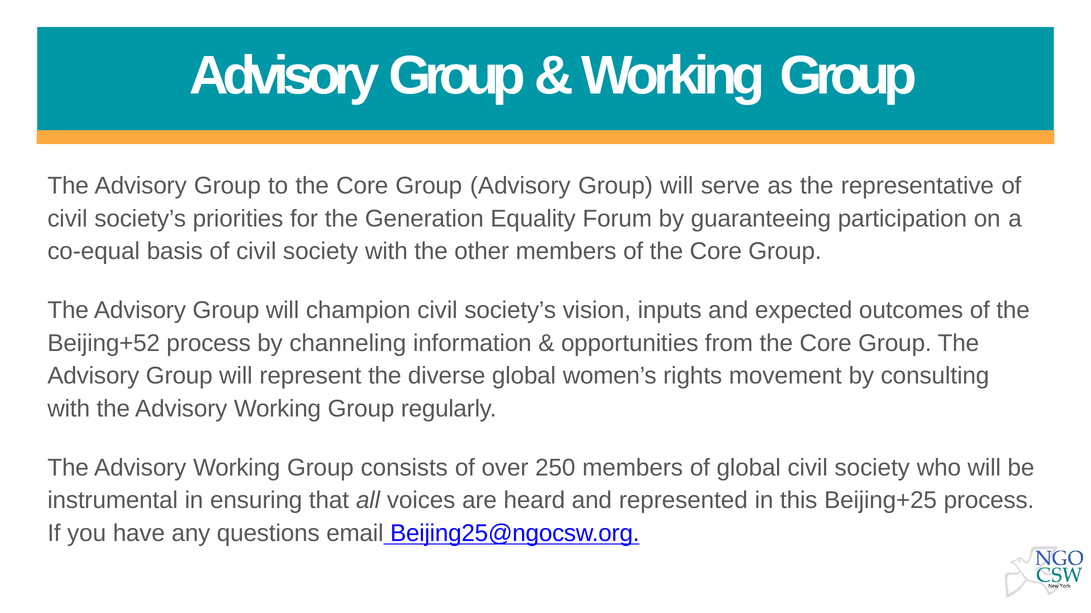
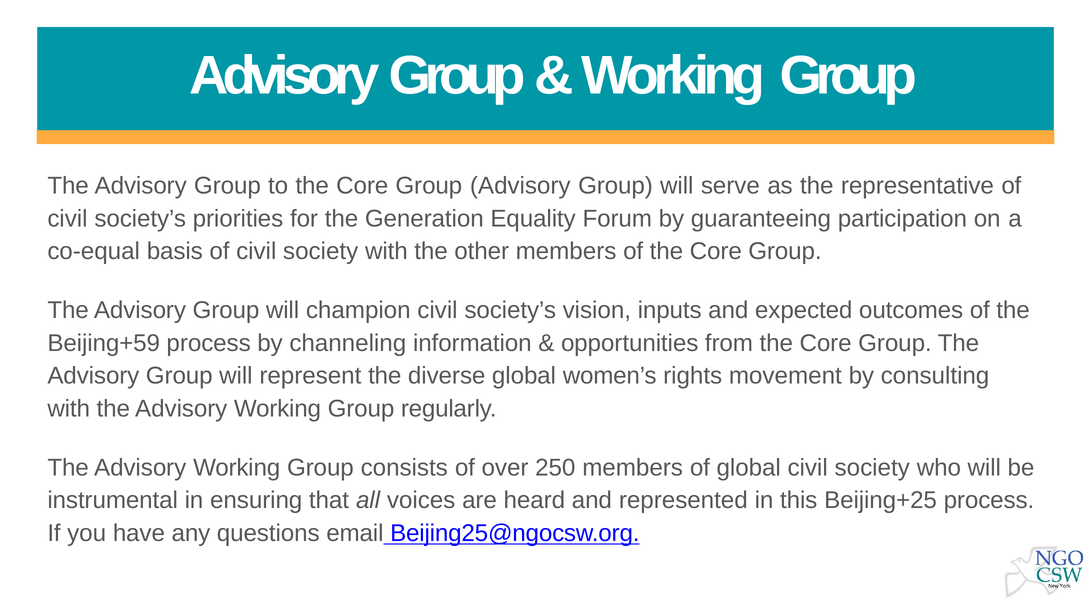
Beijing+52: Beijing+52 -> Beijing+59 (104, 344)
